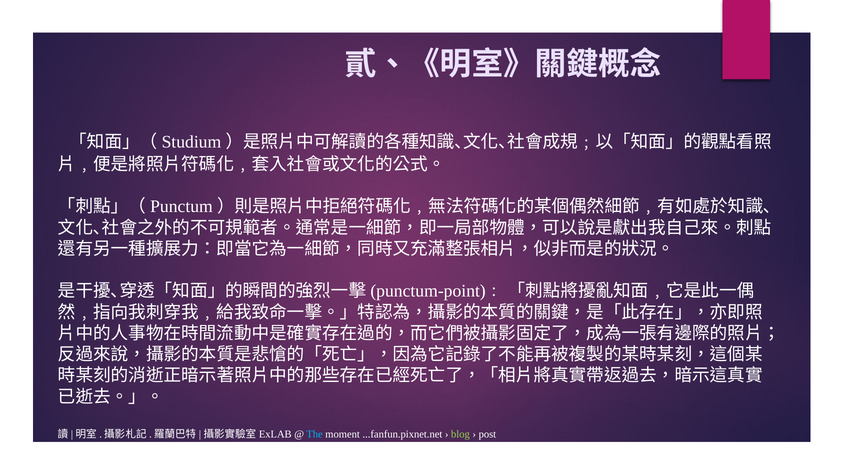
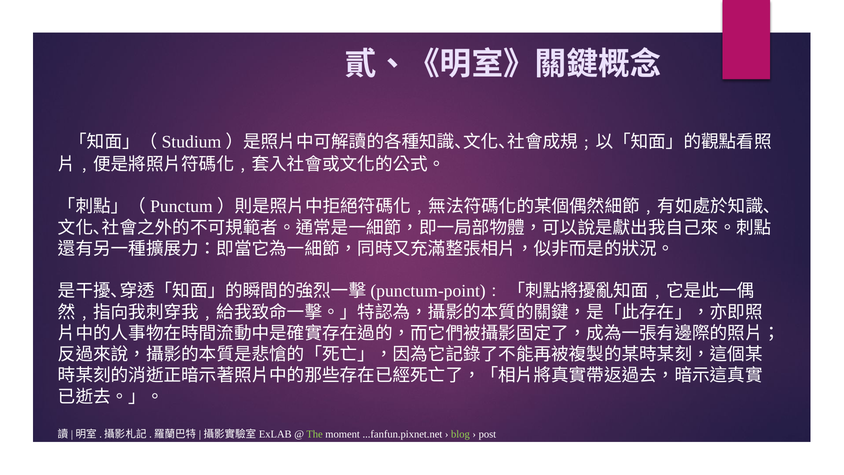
The colour: light blue -> light green (315, 434)
